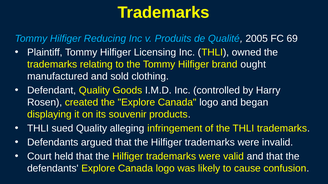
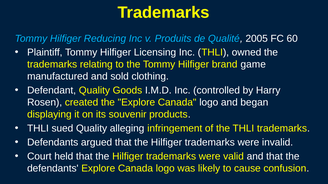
69: 69 -> 60 (292, 39)
ought: ought -> game (253, 65)
